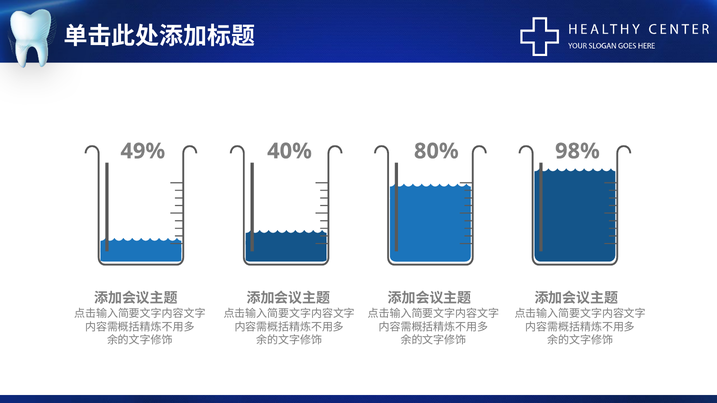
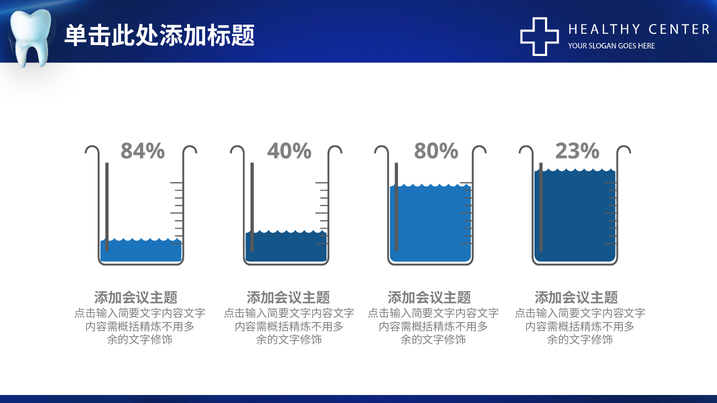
49%: 49% -> 84% (143, 151)
98%: 98% -> 23% (577, 151)
